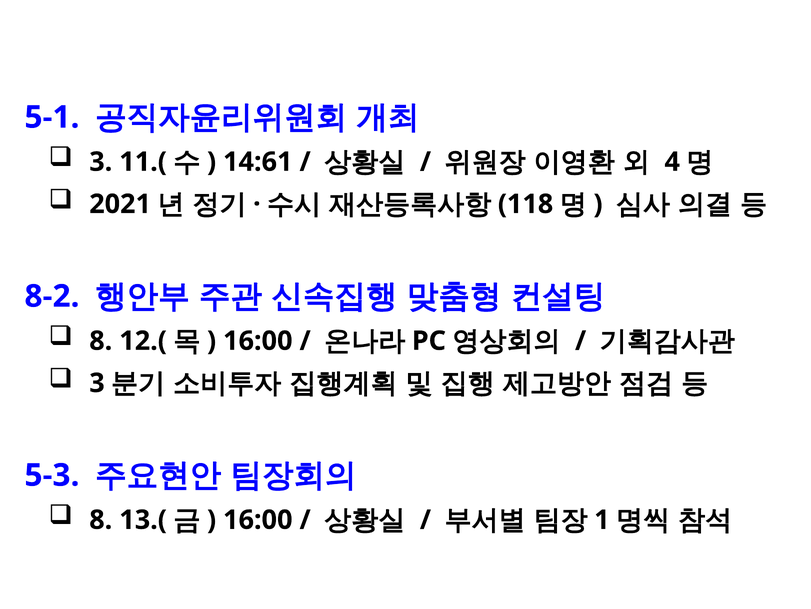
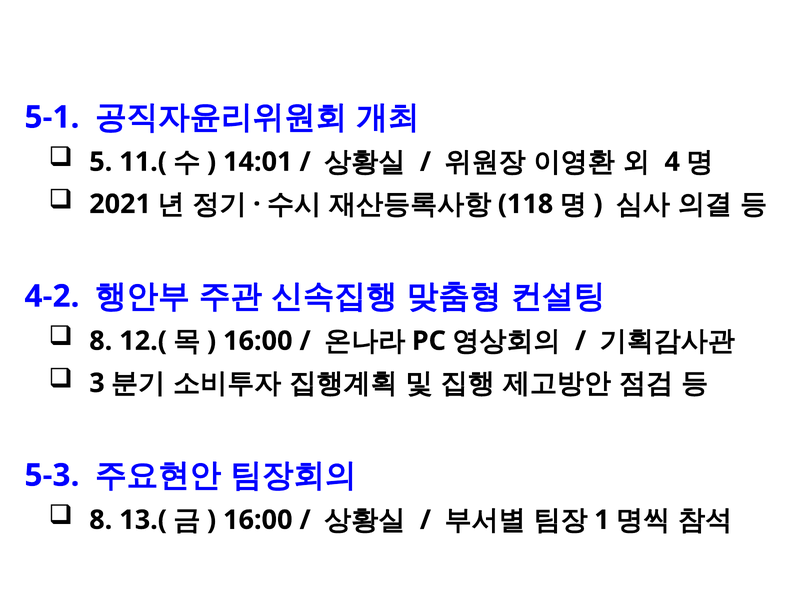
3: 3 -> 5 (101, 162)
14:61: 14:61 -> 14:01 (258, 162)
8-2: 8-2 -> 4-2 (52, 296)
